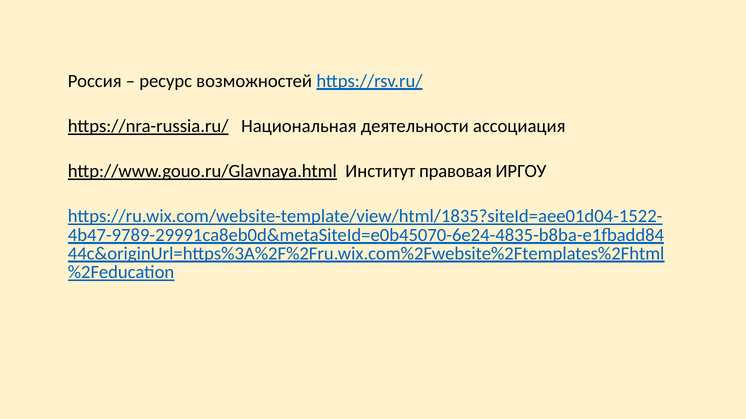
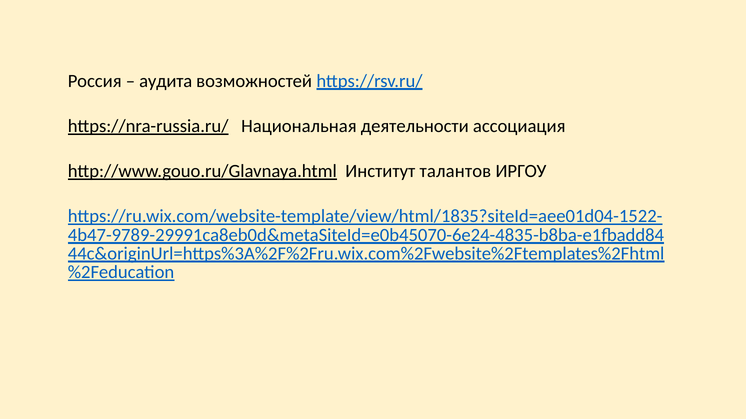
ресурс: ресурс -> аудита (166, 81)
правовая: правовая -> талантов (455, 171)
